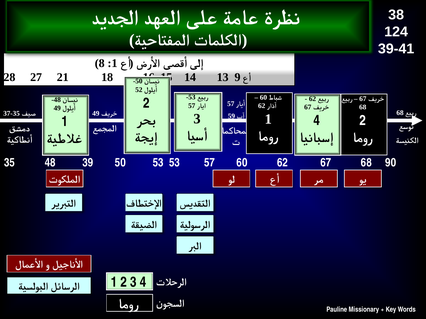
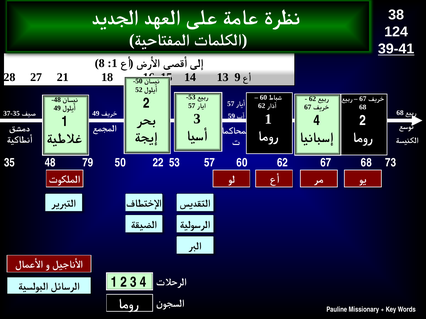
39-41 underline: none -> present (396, 49)
39: 39 -> 79 (88, 163)
50 53: 53 -> 22 (158, 163)
90: 90 -> 73 (391, 163)
